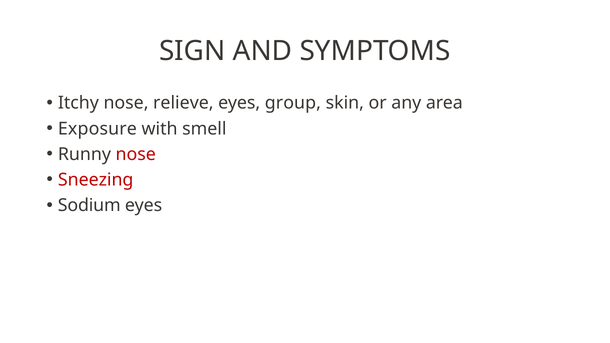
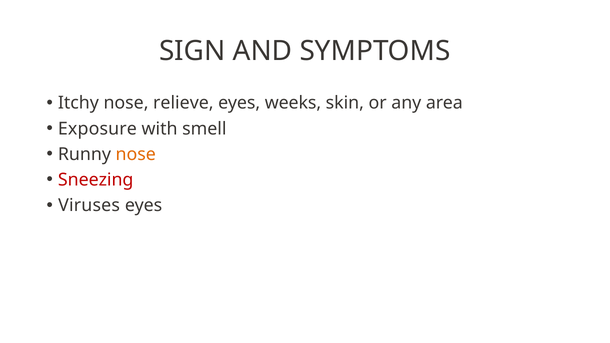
group: group -> weeks (293, 103)
nose colour: red -> orange (136, 154)
Sodium: Sodium -> Viruses (89, 205)
